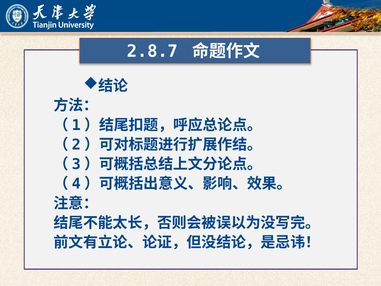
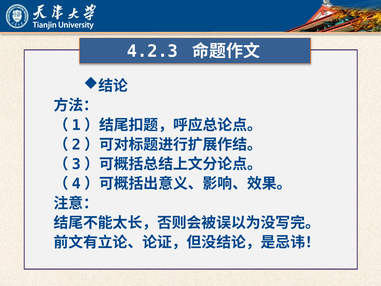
2.8.7: 2.8.7 -> 4.2.3 (152, 51)
